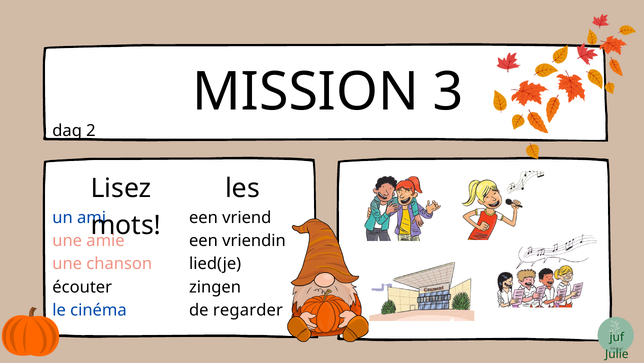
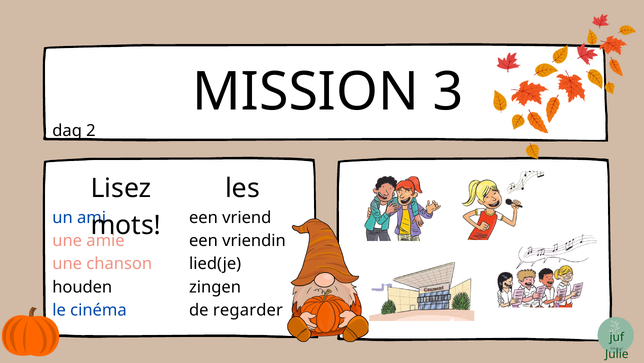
écouter: écouter -> houden (82, 287)
